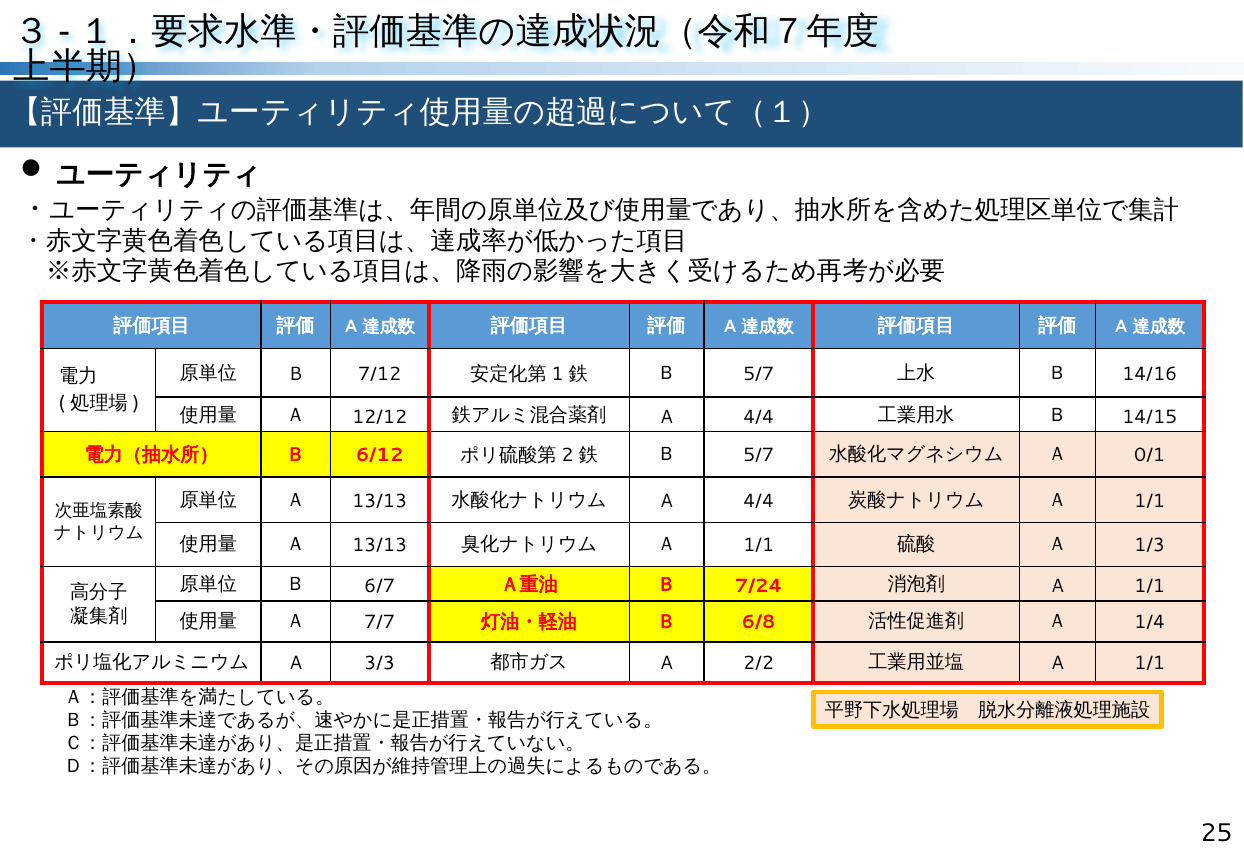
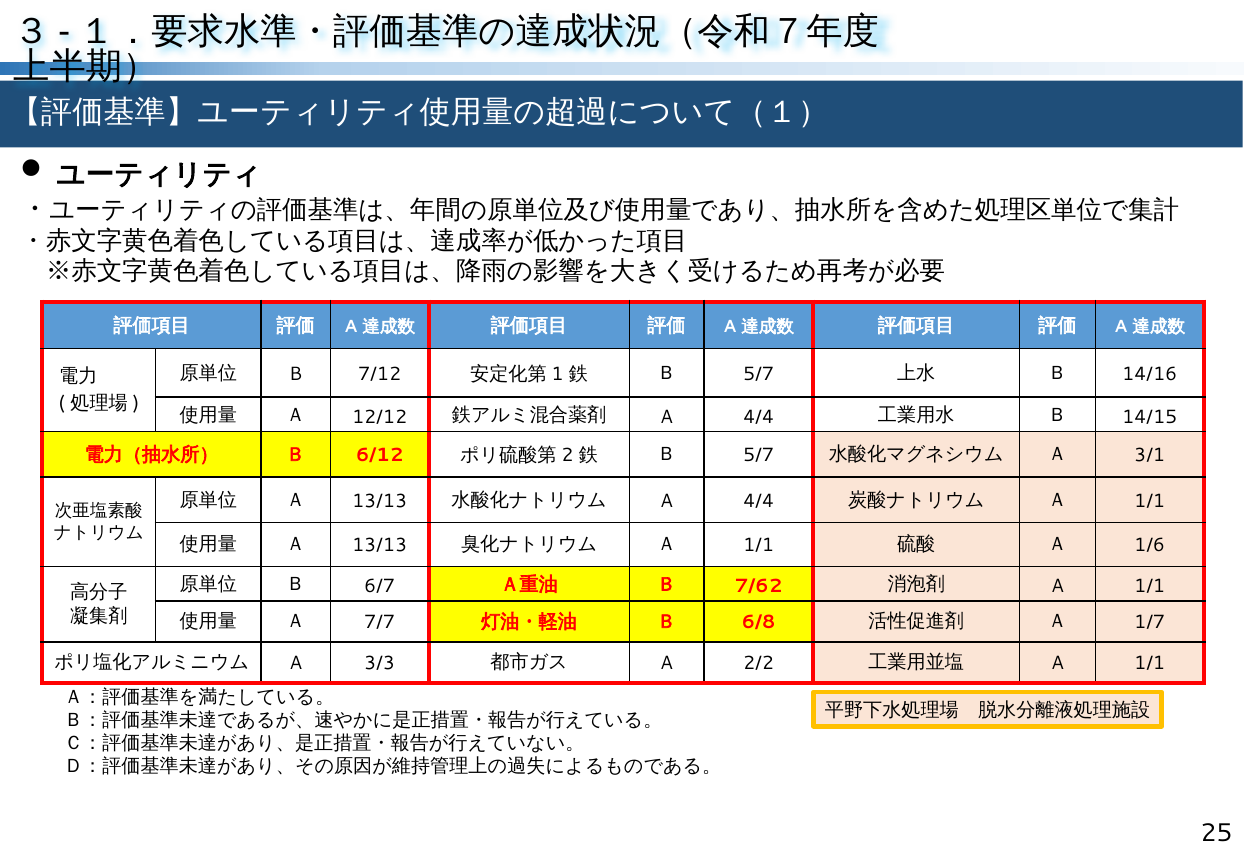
0/1: 0/1 -> 3/1 (1150, 456)
1/3: 1/3 -> 1/6 (1150, 546)
7/24: 7/24 -> 7/62 (759, 587)
1/4: 1/4 -> 1/7 (1150, 623)
